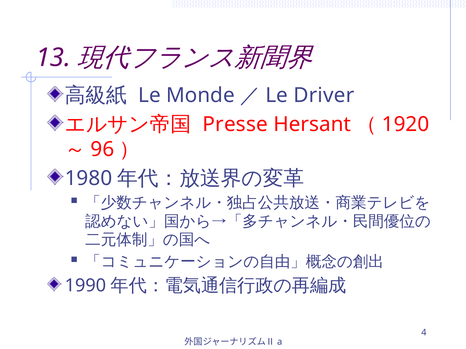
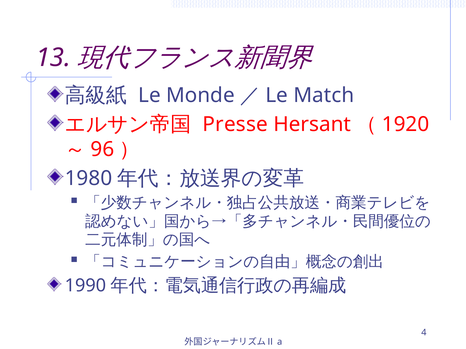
Driver: Driver -> Match (324, 96)
